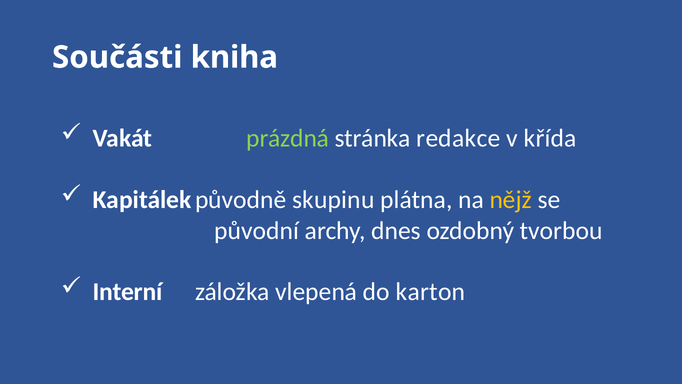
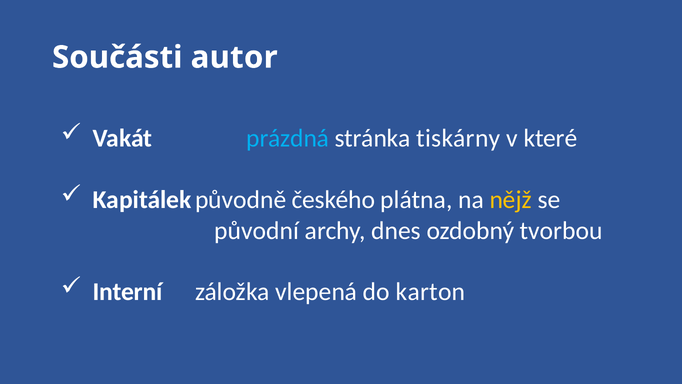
kniha: kniha -> autor (234, 57)
prázdná colour: light green -> light blue (288, 138)
redakce: redakce -> tiskárny (458, 138)
křída: křída -> které (551, 138)
skupinu: skupinu -> českého (334, 200)
